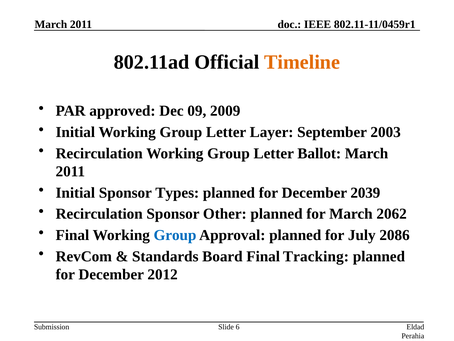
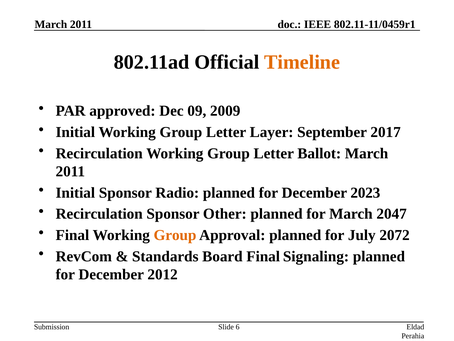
2003: 2003 -> 2017 (386, 132)
Types: Types -> Radio (177, 192)
2039: 2039 -> 2023 (365, 192)
2062: 2062 -> 2047 (392, 214)
Group colour: blue -> orange (175, 235)
2086: 2086 -> 2072 (395, 235)
Tracking: Tracking -> Signaling (316, 256)
